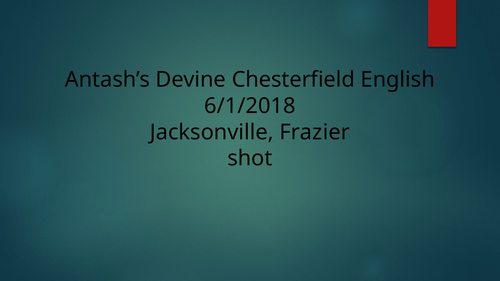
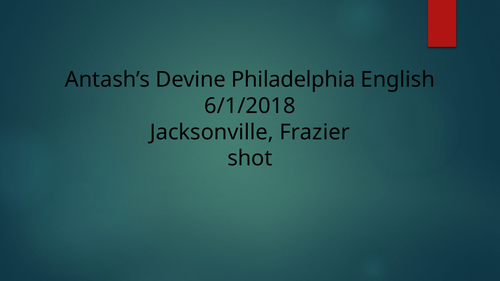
Chesterfield: Chesterfield -> Philadelphia (293, 80)
